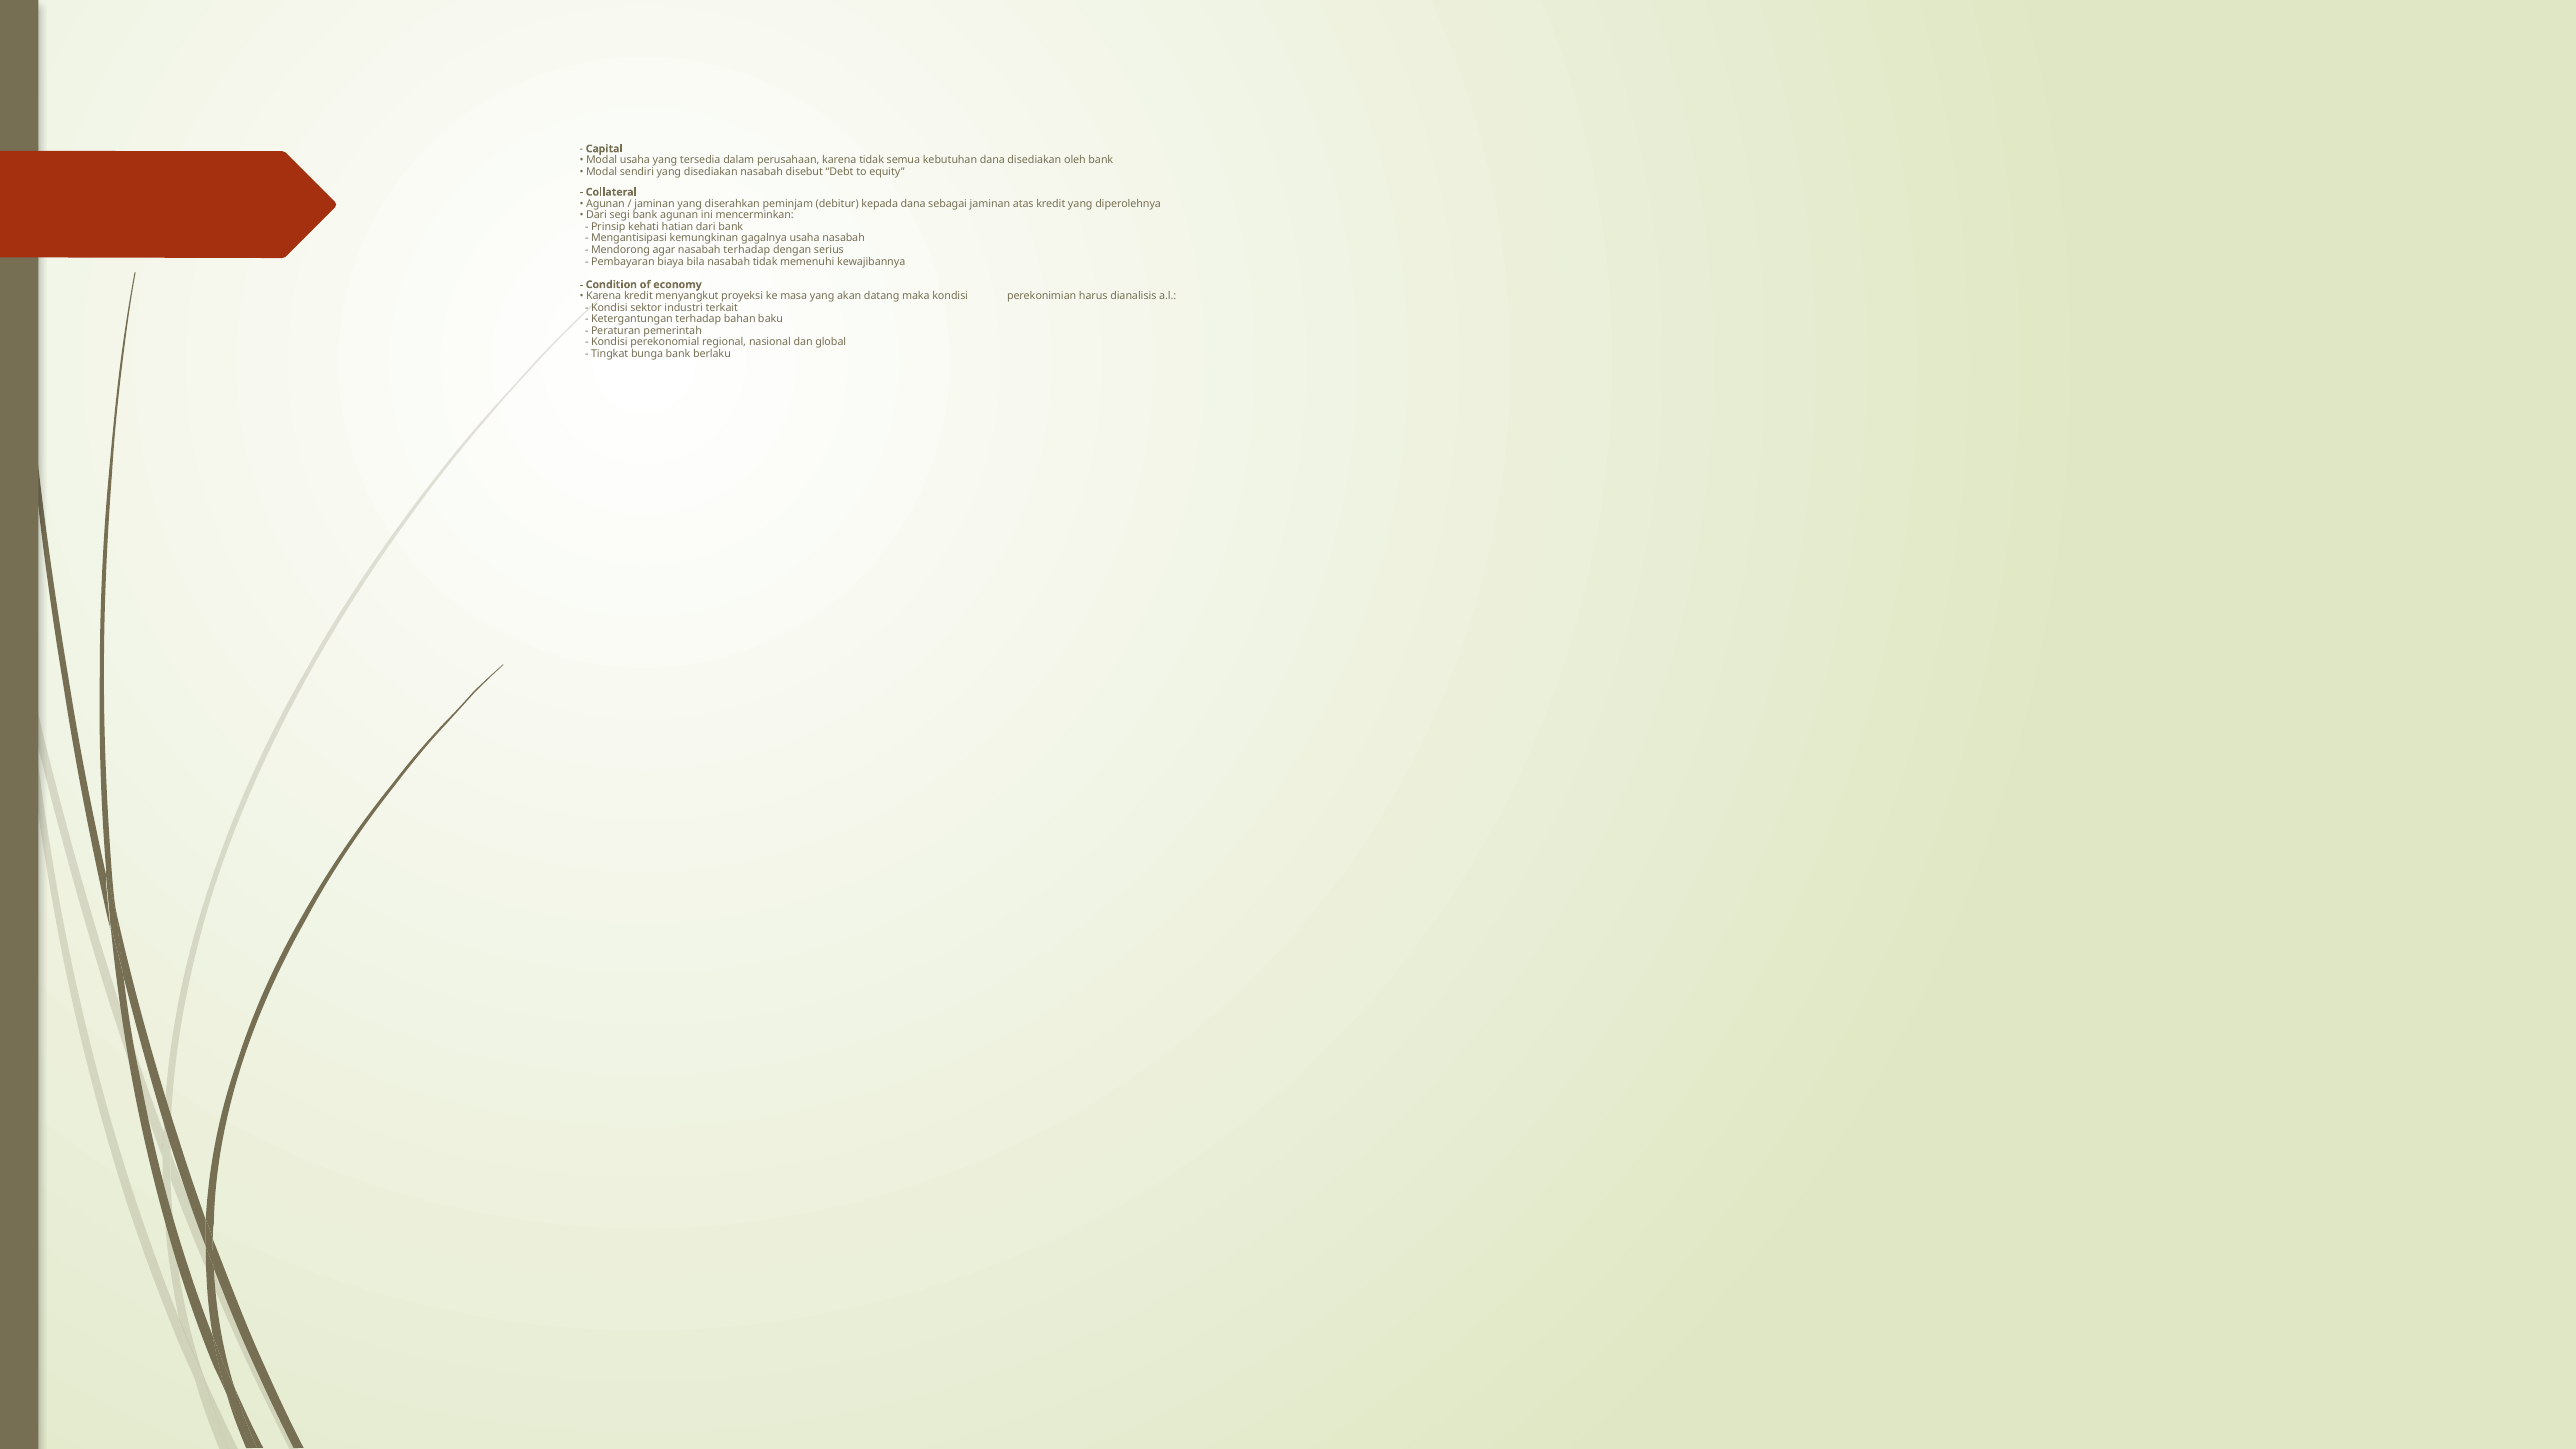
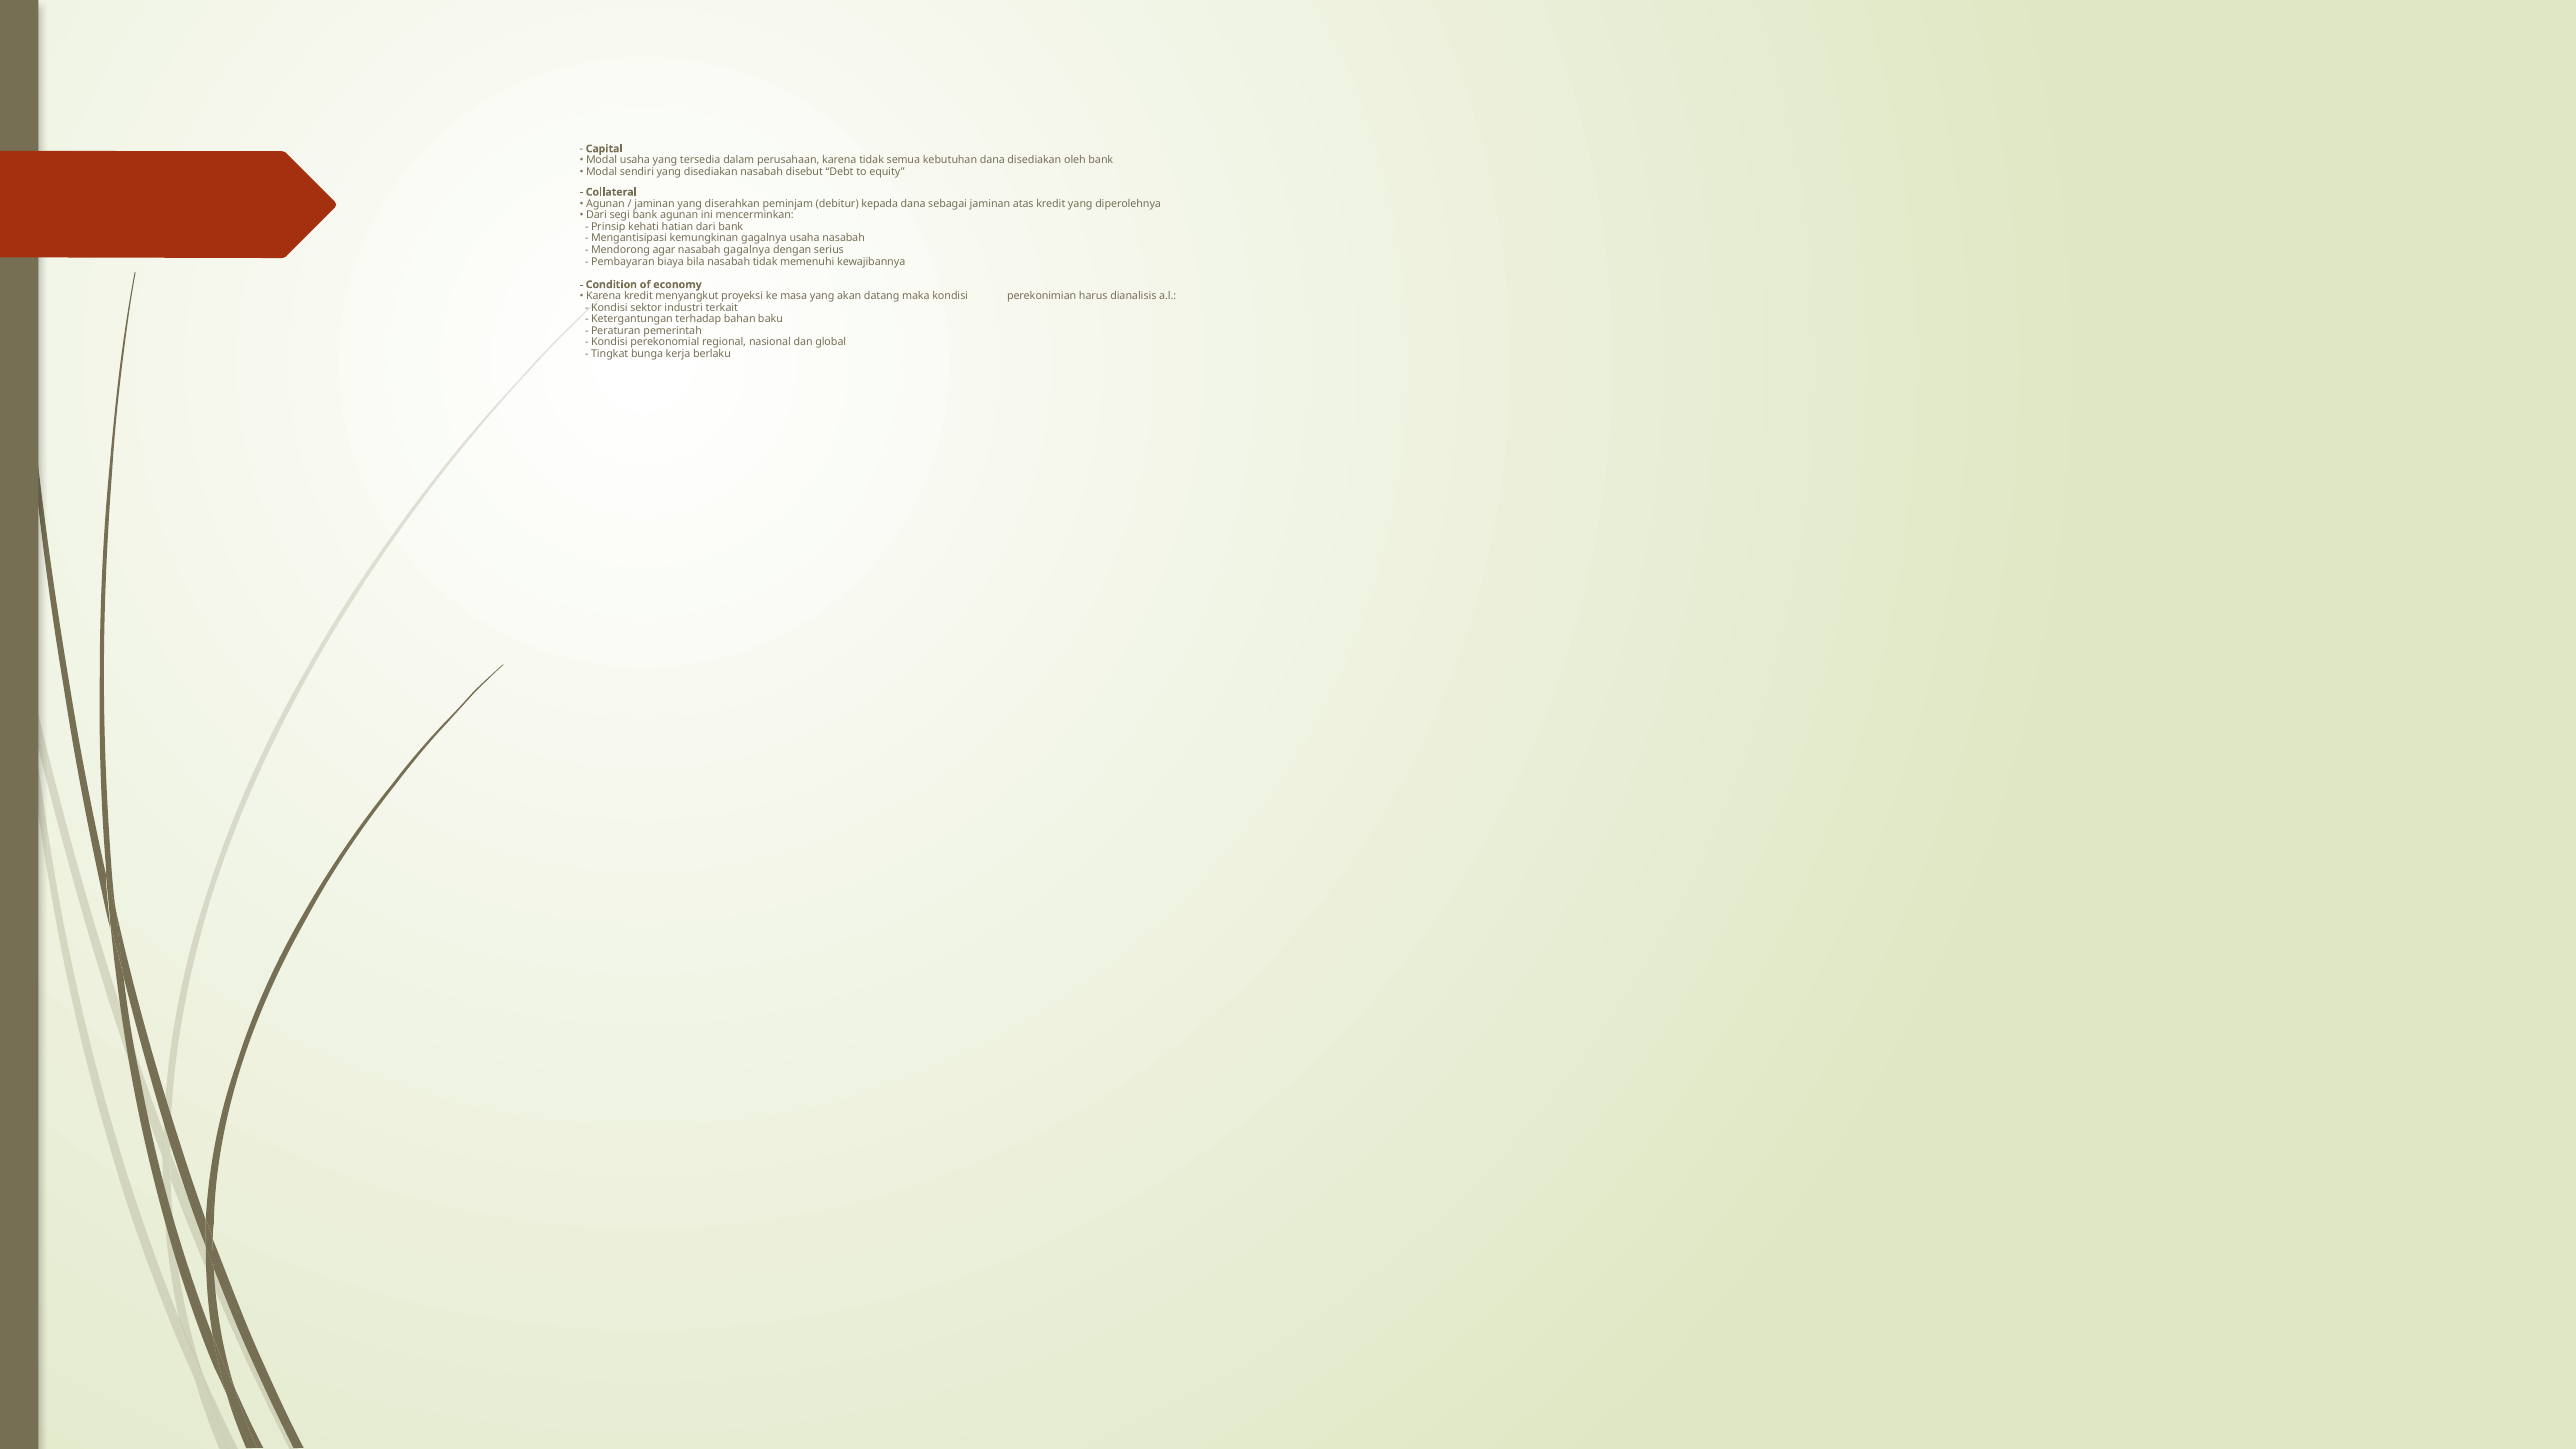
nasabah terhadap: terhadap -> gagalnya (747, 250)
bunga bank: bank -> kerja (678, 354)
